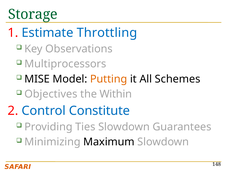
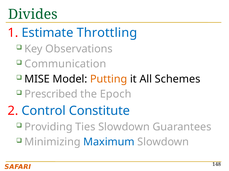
Storage: Storage -> Divides (33, 14)
Multiprocessors: Multiprocessors -> Communication (65, 64)
Objectives: Objectives -> Prescribed (51, 94)
Within: Within -> Epoch (116, 94)
Maximum colour: black -> blue (109, 143)
